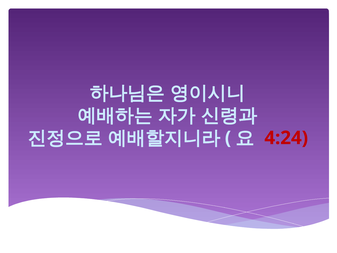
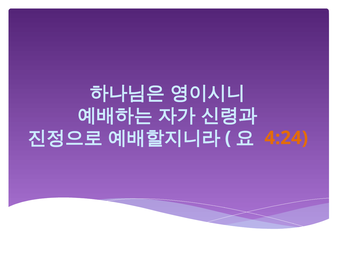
4:24 colour: red -> orange (286, 138)
